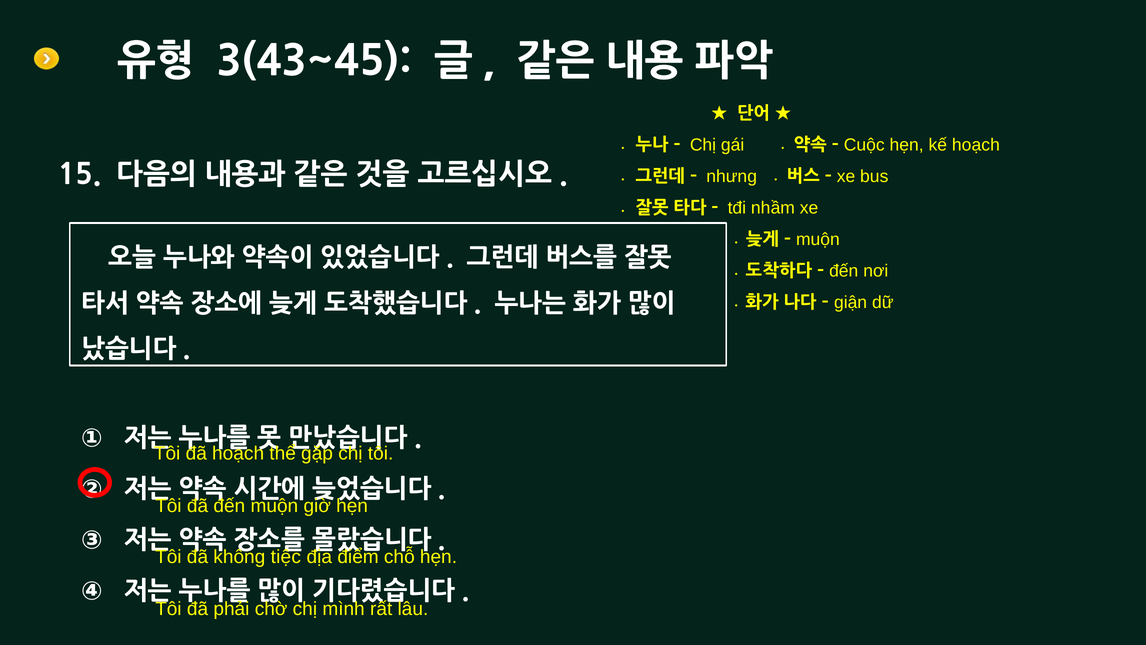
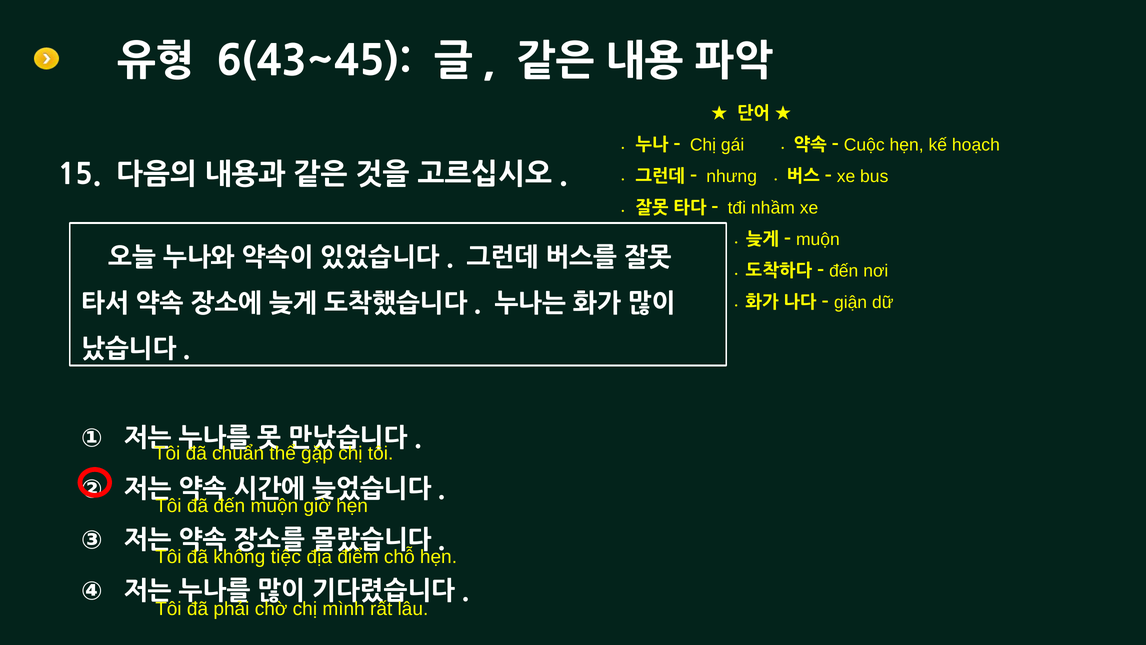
3(43~45: 3(43~45 -> 6(43~45 (314, 61)
hoạch: hoạch -> chuẩn (238, 453)
